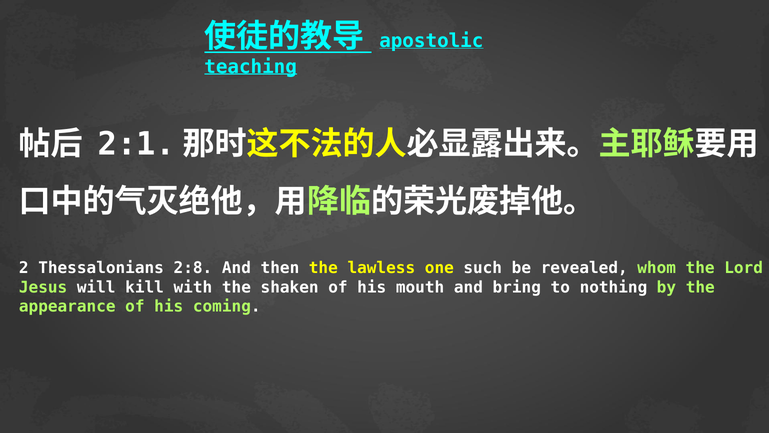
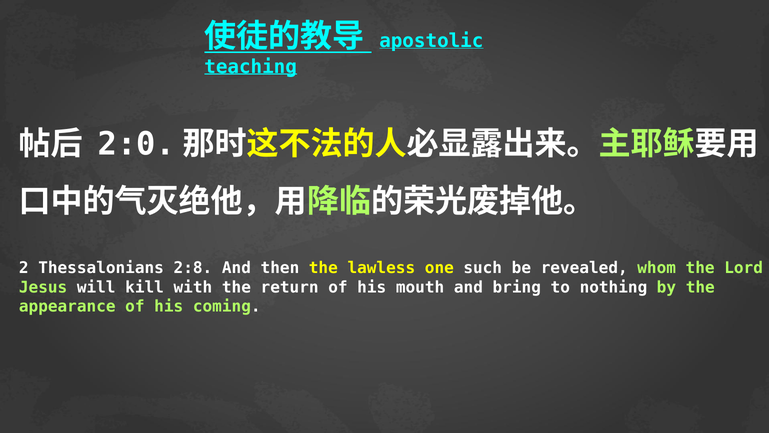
2:1: 2:1 -> 2:0 (136, 144)
shaken: shaken -> return (290, 287)
